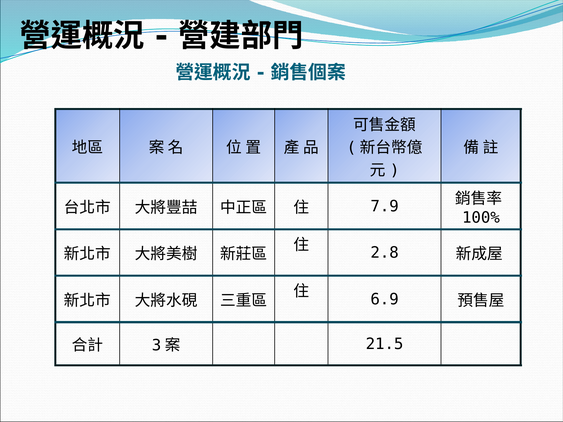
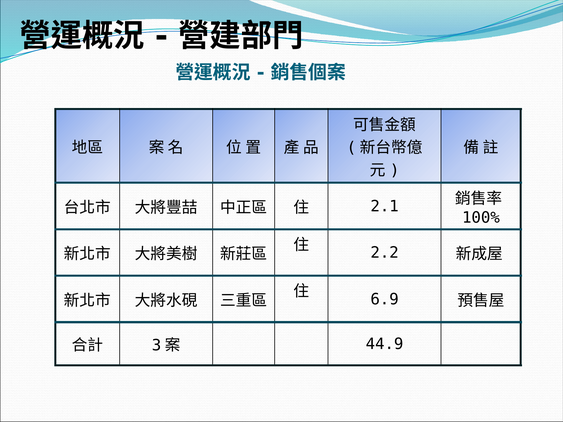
7.9: 7.9 -> 2.1 (385, 206)
2.8: 2.8 -> 2.2 (385, 253)
21.5: 21.5 -> 44.9 (385, 344)
